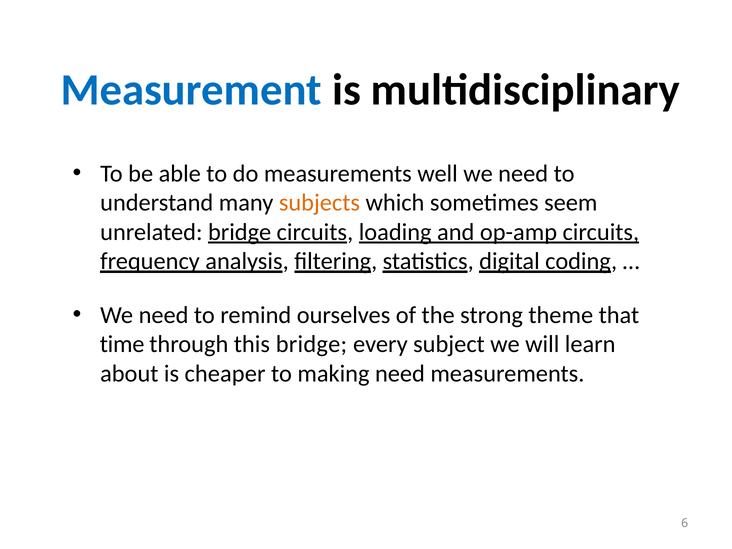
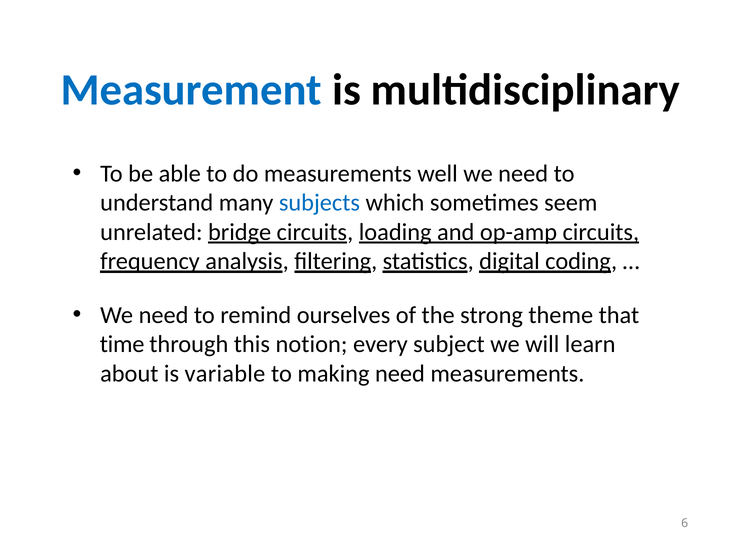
subjects colour: orange -> blue (319, 203)
this bridge: bridge -> notion (311, 344)
cheaper: cheaper -> variable (225, 374)
